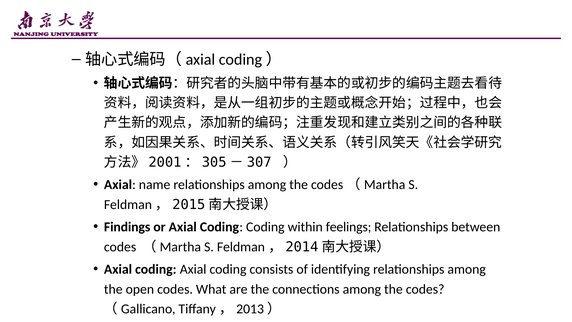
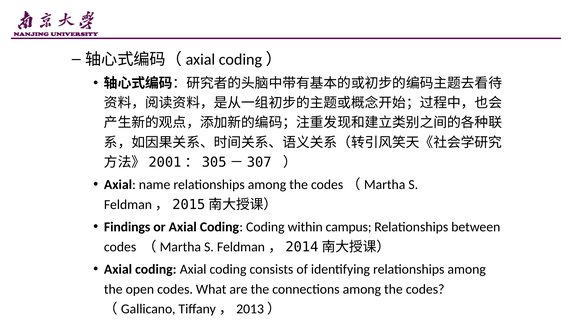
feelings: feelings -> campus (349, 227)
